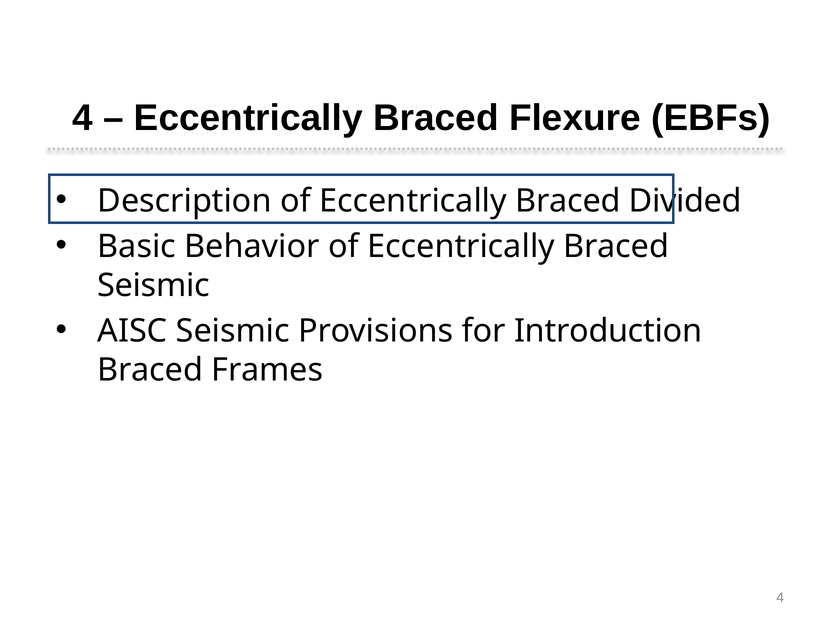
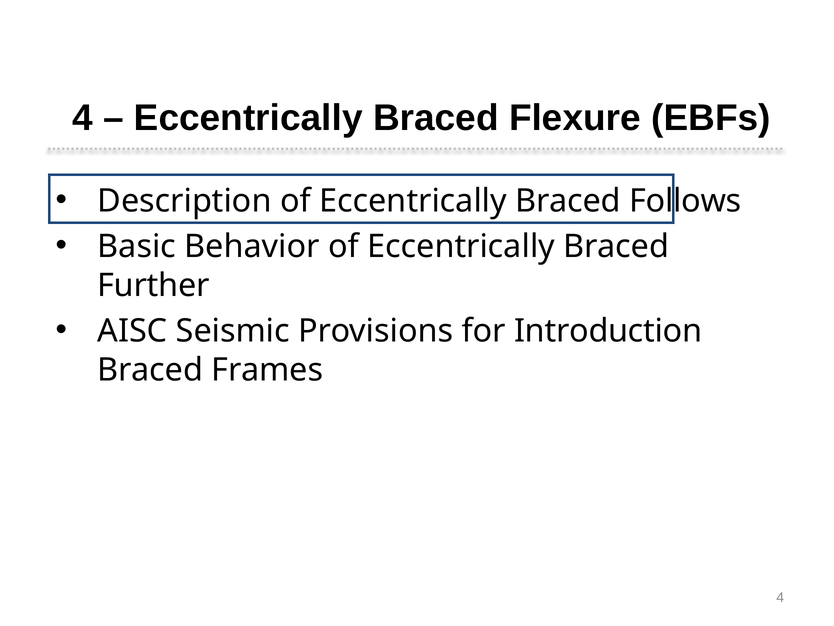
Divided: Divided -> Follows (685, 201)
Seismic: Seismic -> Further (153, 285)
